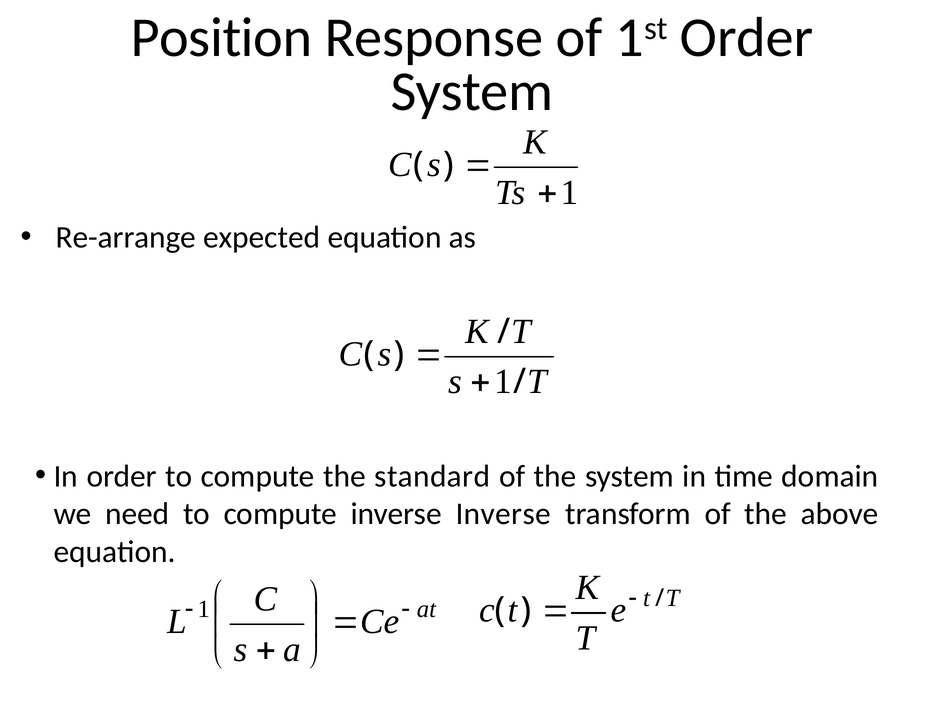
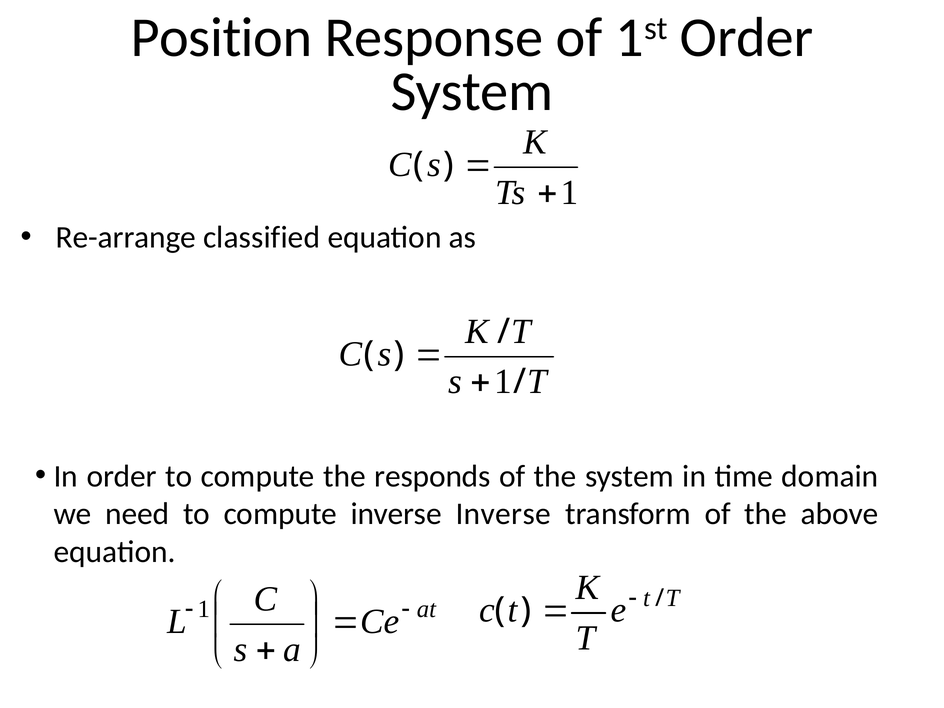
expected: expected -> classified (262, 237)
standard: standard -> responds (433, 476)
